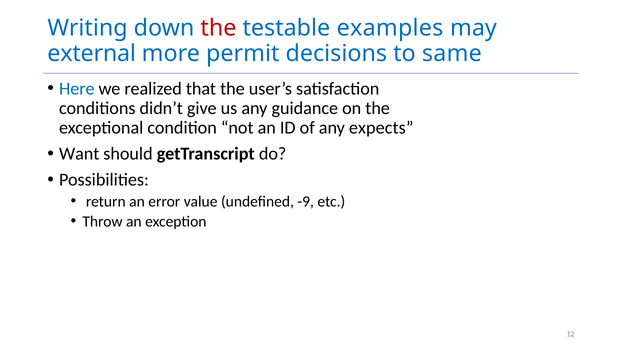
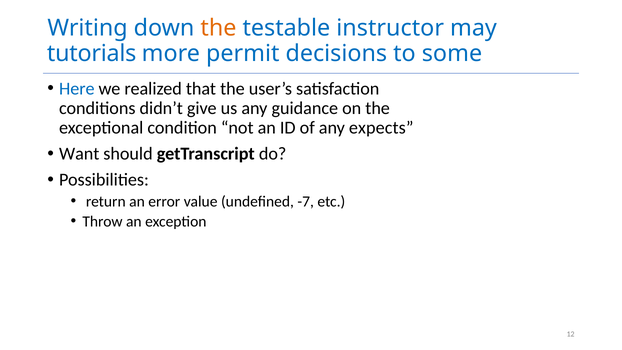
the colour: red -> orange (218, 28)
examples: examples -> instructor (390, 28)
external: external -> tutorials (92, 53)
same: same -> some (452, 53)
-9: -9 -> -7 (306, 201)
